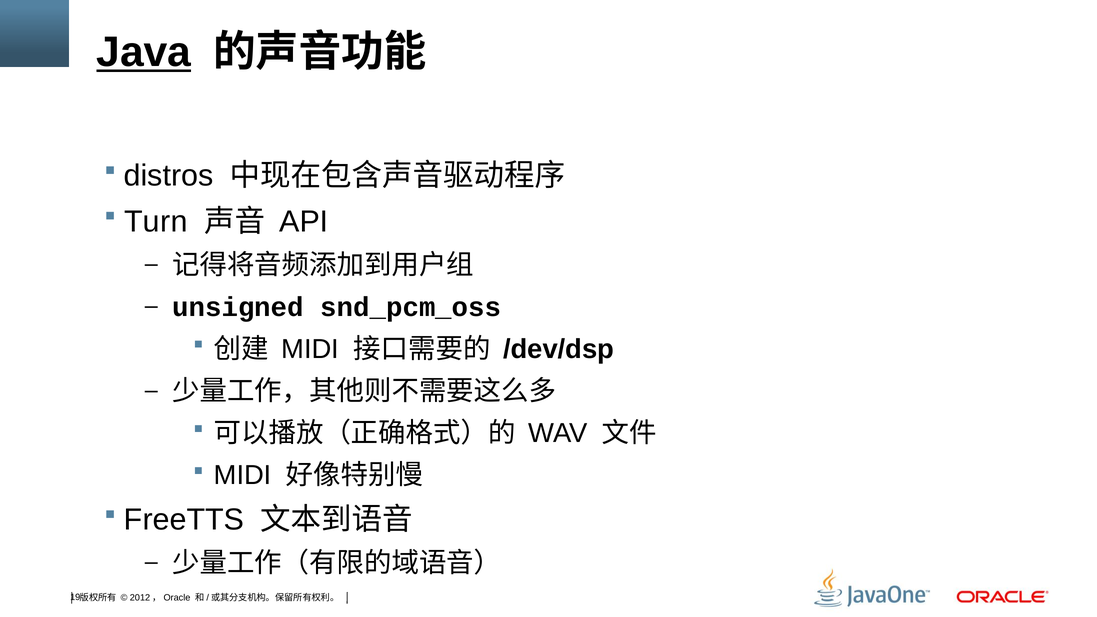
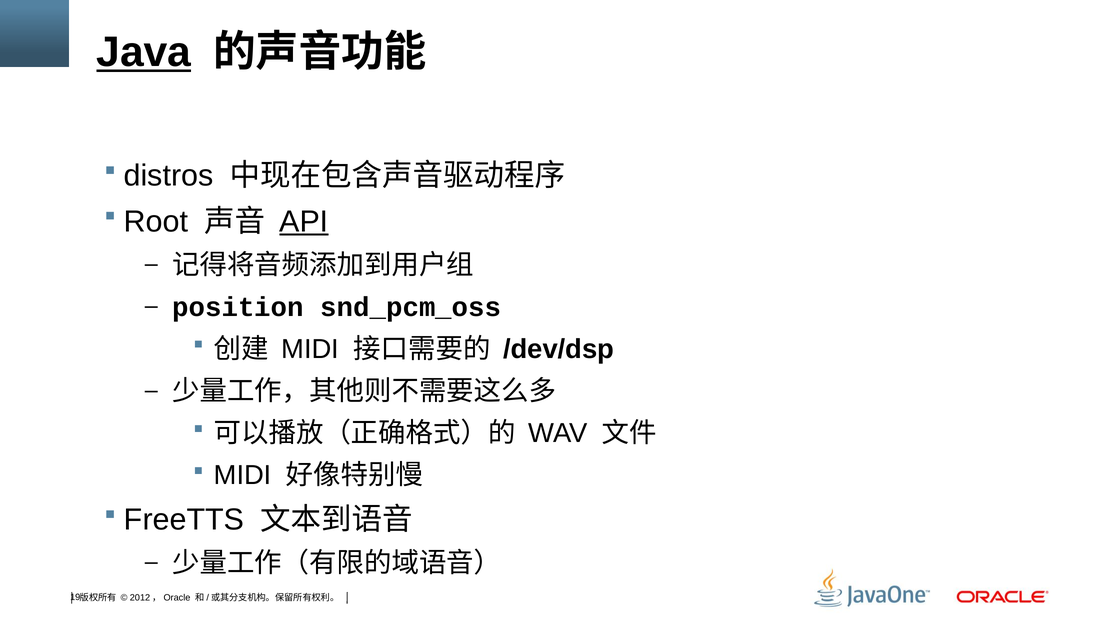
Turn: Turn -> Root (156, 221)
API underline: none -> present (304, 221)
unsigned: unsigned -> position (238, 307)
